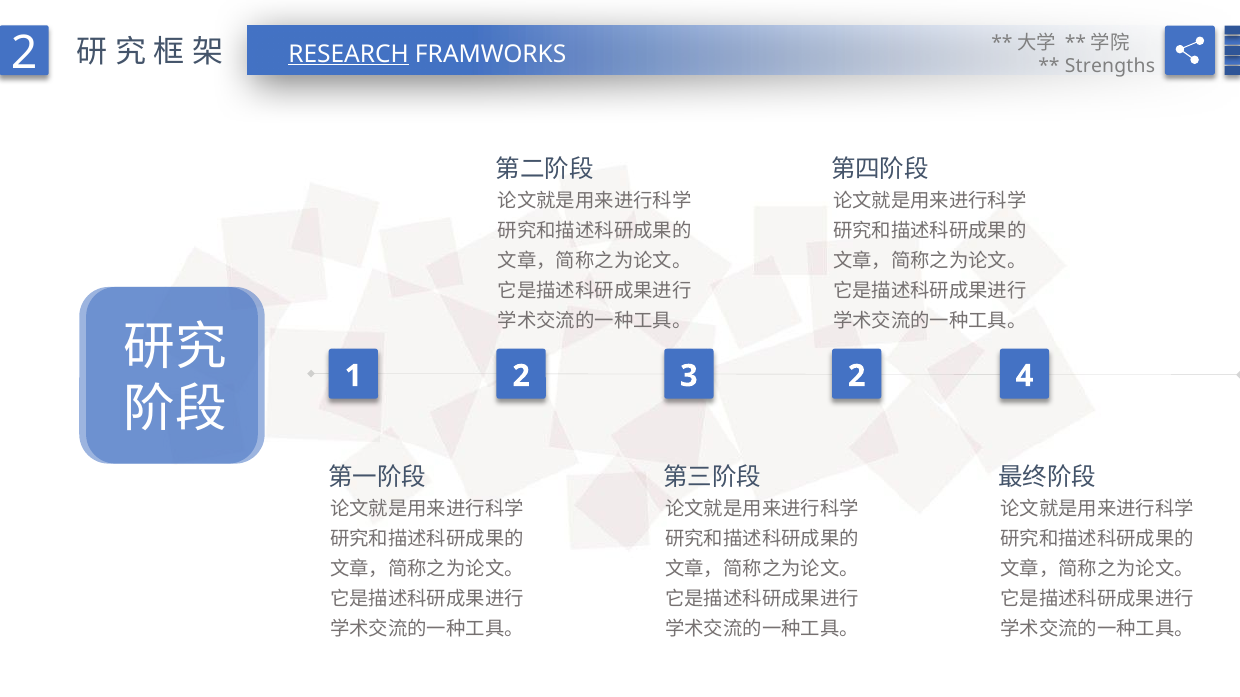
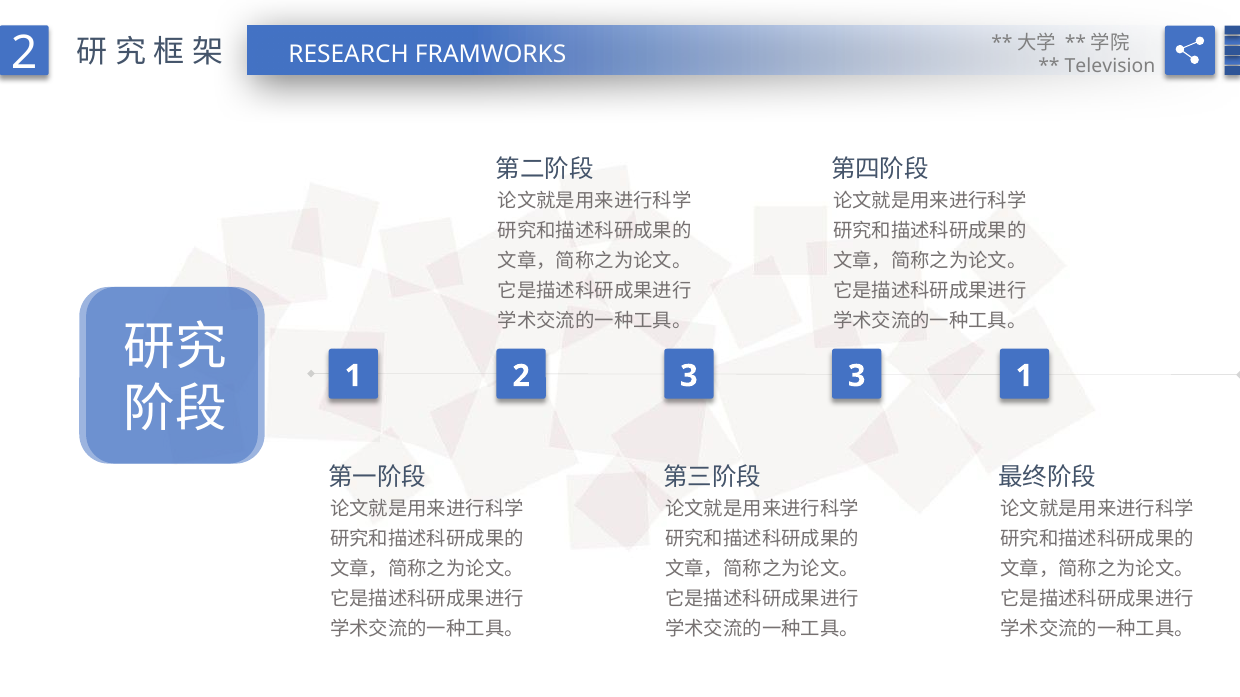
RESEARCH underline: present -> none (349, 54)
Strengths: Strengths -> Television (1110, 67)
2: 2 -> 3 (857, 376)
2 4: 4 -> 1 (1024, 376)
